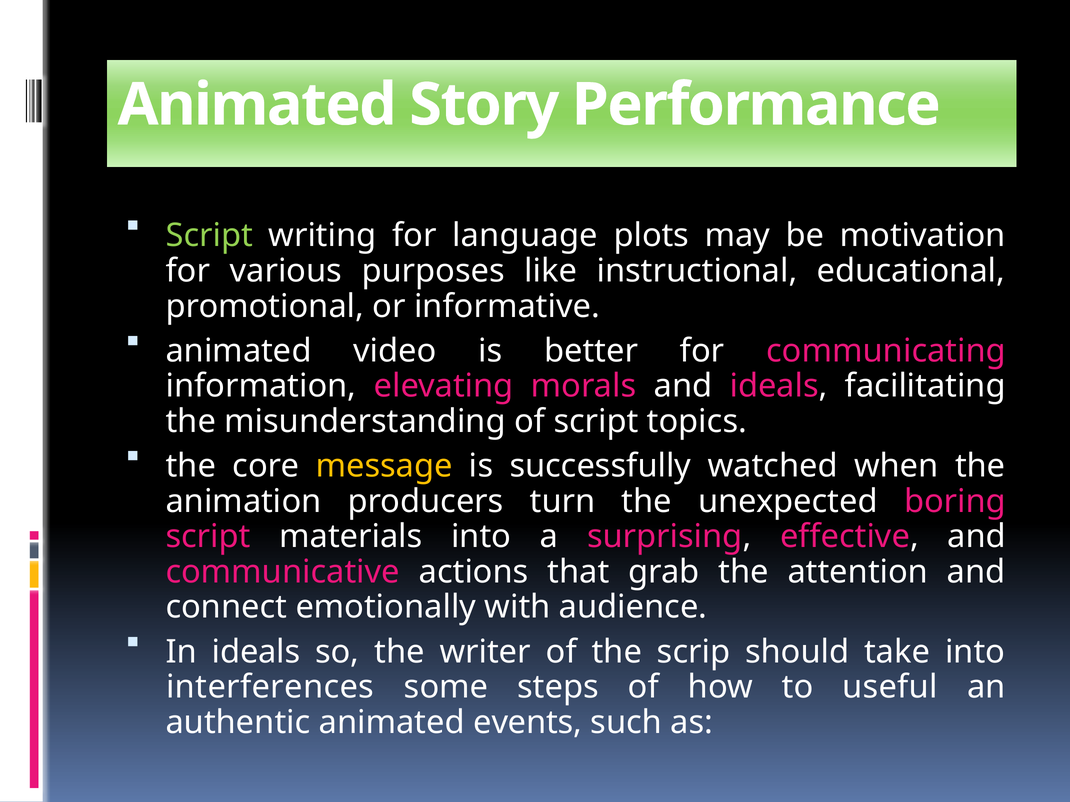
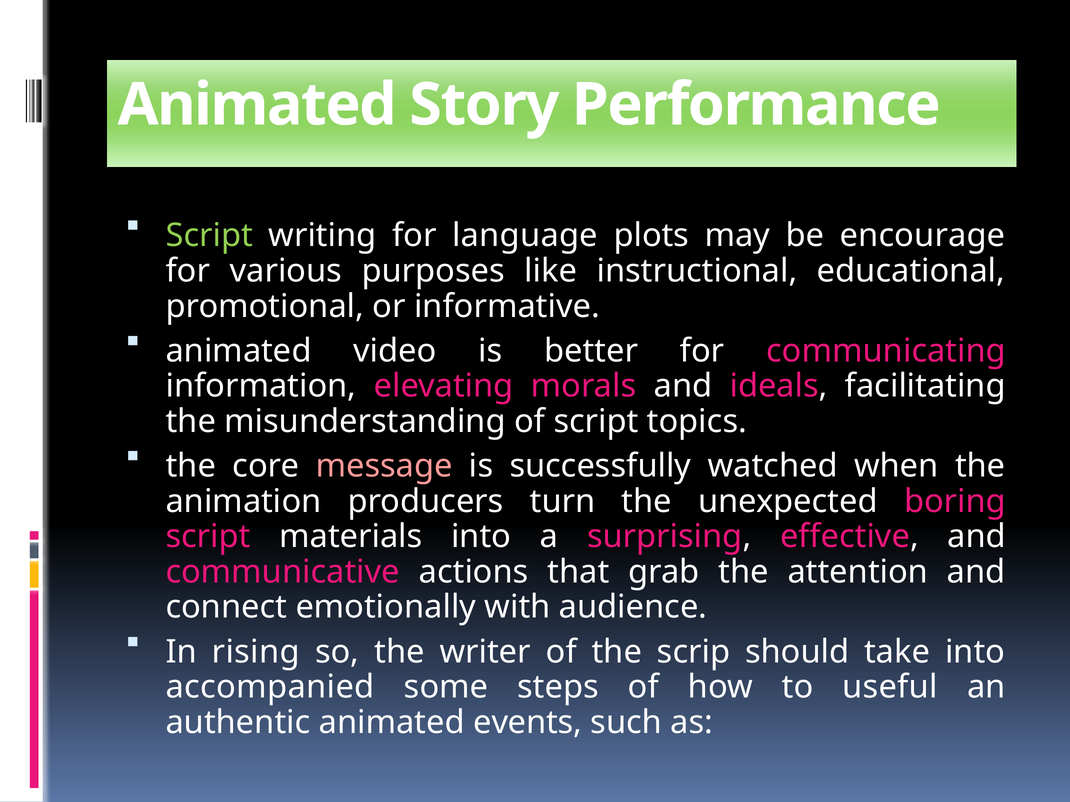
motivation: motivation -> encourage (923, 236)
message colour: yellow -> pink (384, 466)
In ideals: ideals -> rising (256, 652)
interferences: interferences -> accompanied (270, 688)
